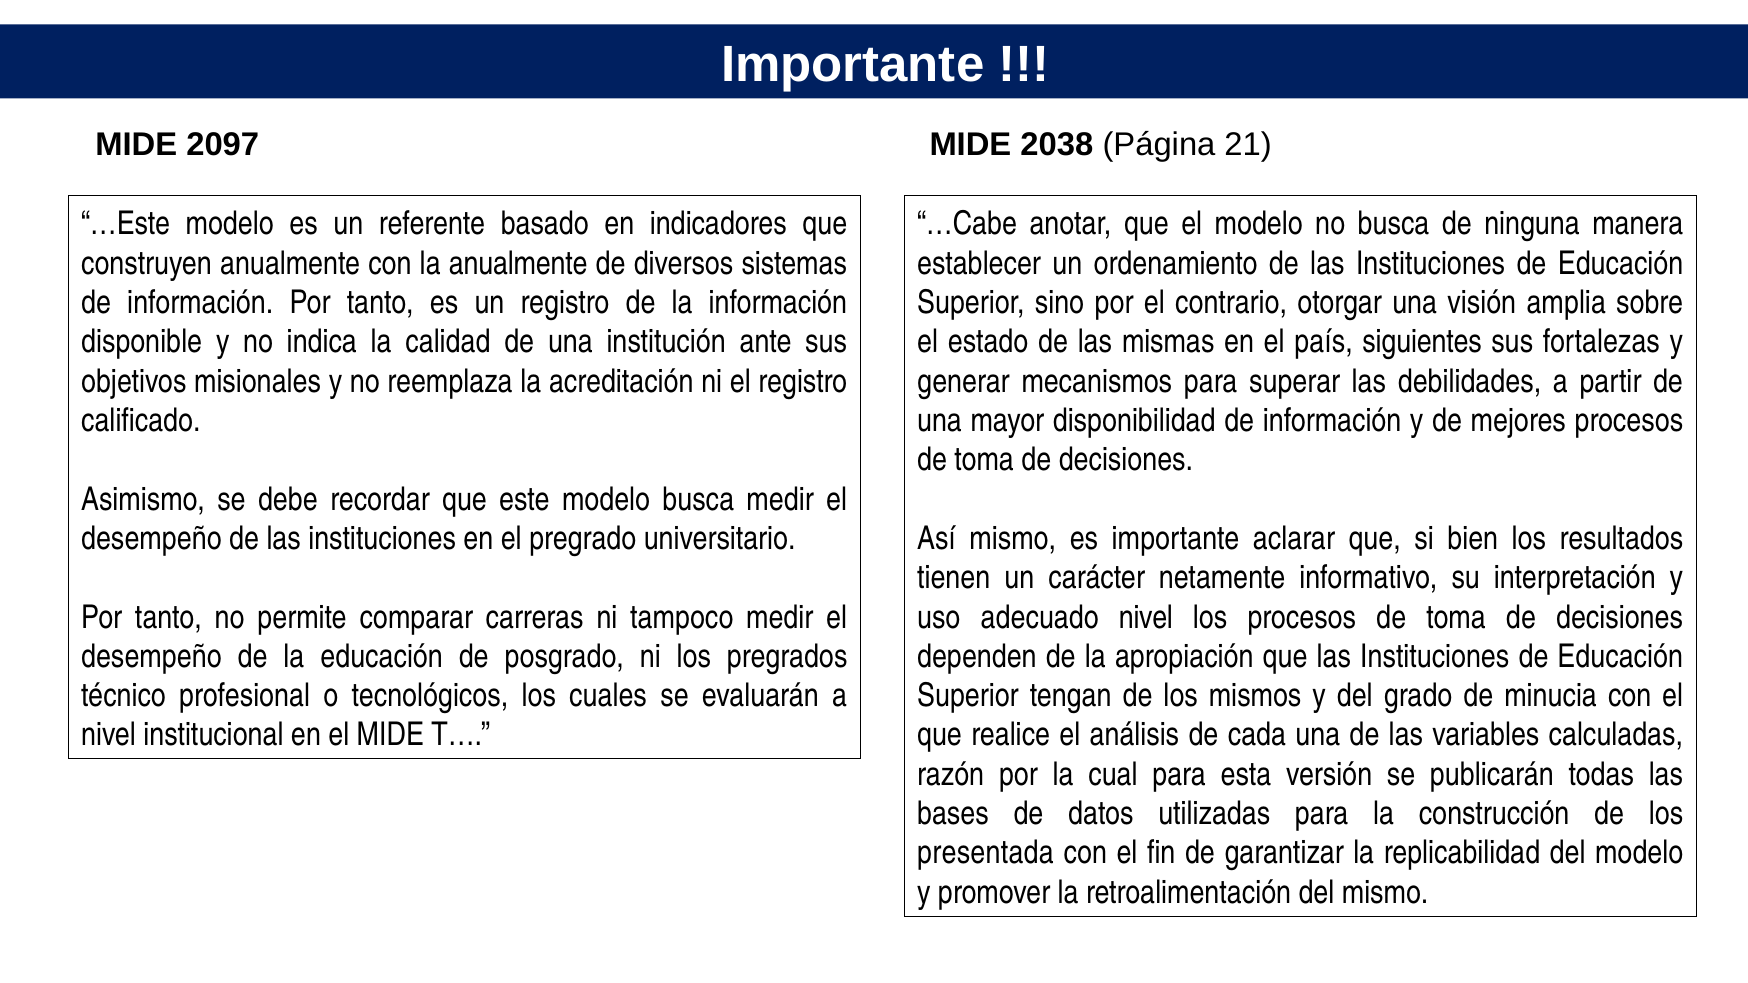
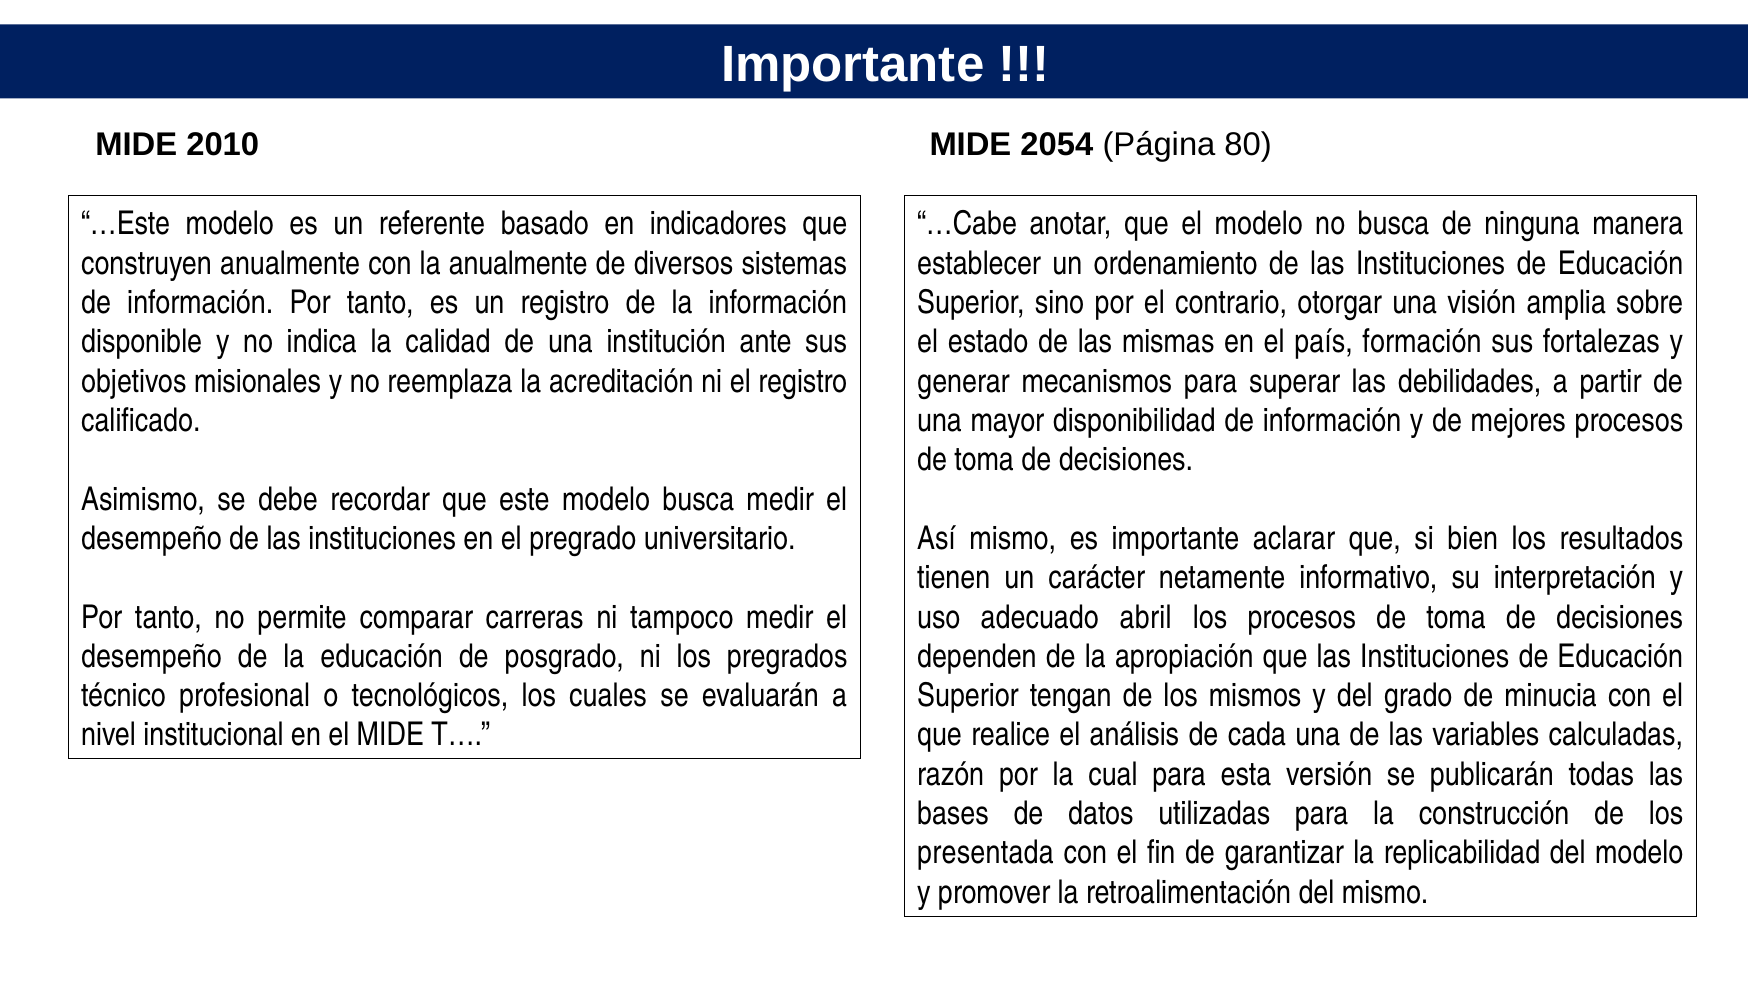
2097: 2097 -> 2010 (223, 145)
2038: 2038 -> 2054 (1057, 145)
21: 21 -> 80 (1248, 145)
siguientes: siguientes -> formación (1422, 342)
adecuado nivel: nivel -> abril (1146, 617)
